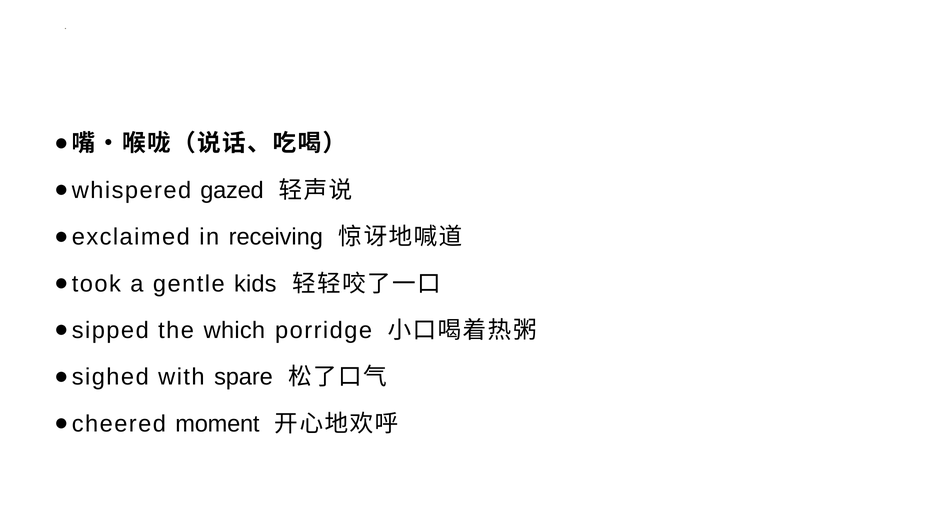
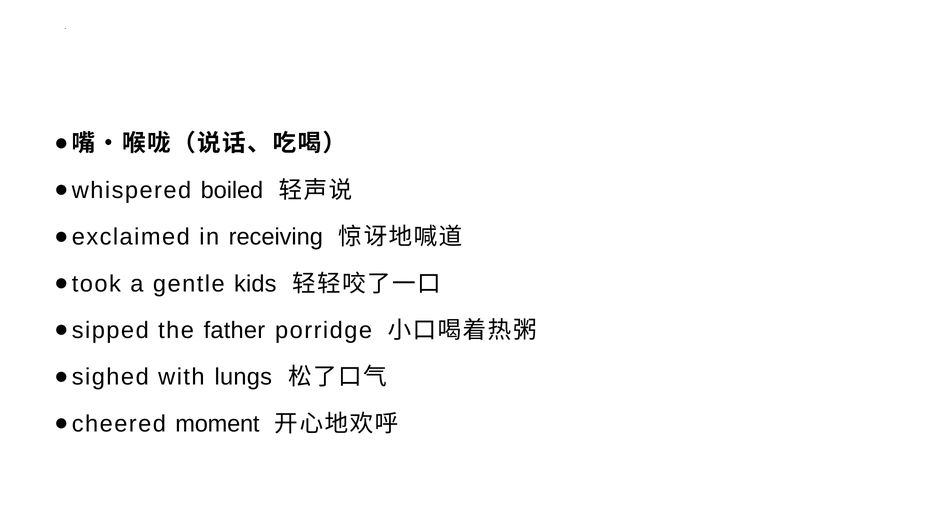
gazed: gazed -> boiled (232, 190)
which: which -> father (234, 330)
spare: spare -> lungs (243, 377)
